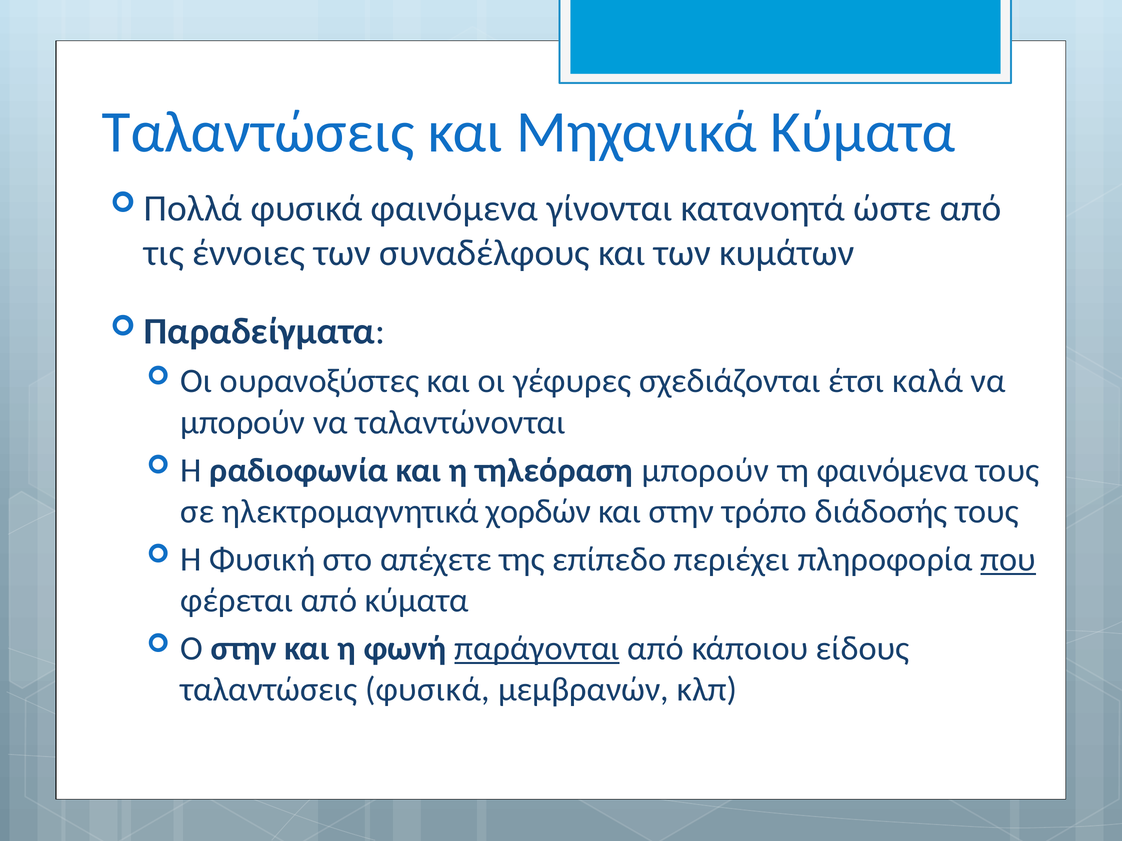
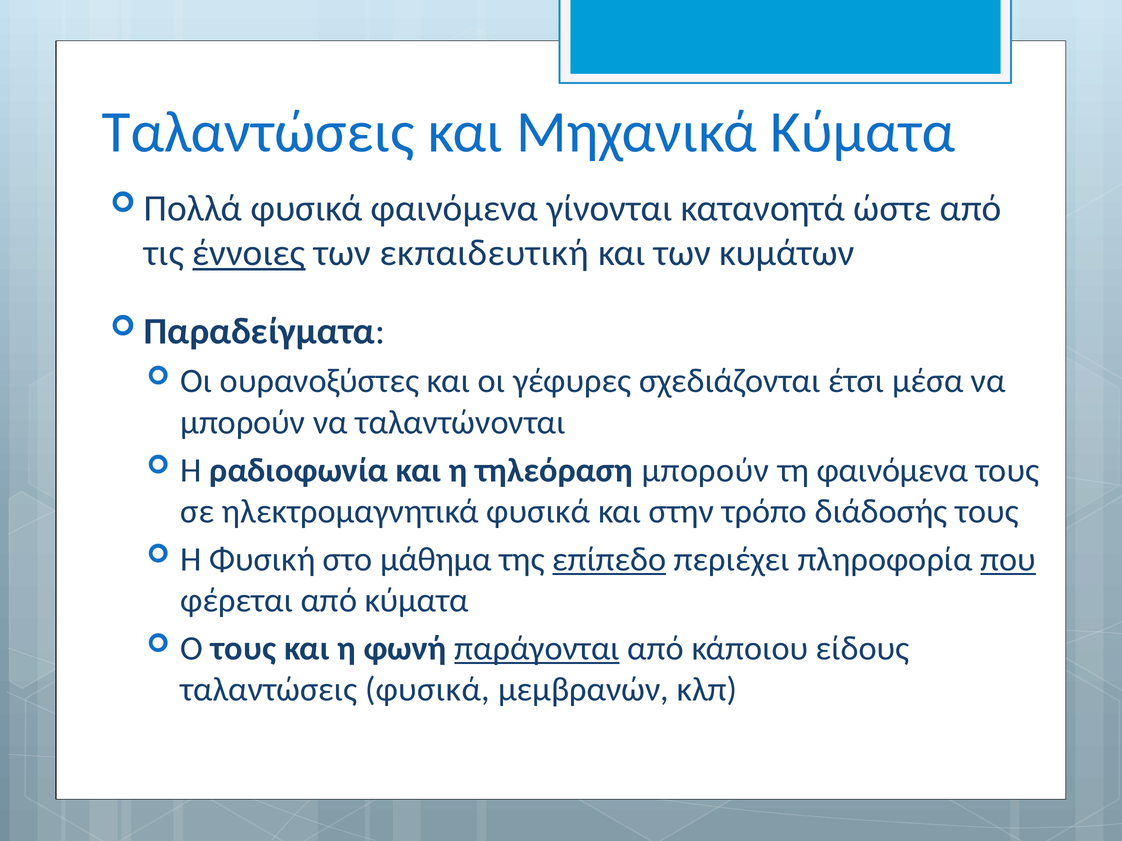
έννοιες underline: none -> present (249, 253)
συναδέλφους: συναδέλφους -> εκπαιδευτική (484, 253)
καλά: καλά -> μέσα (928, 381)
ηλεκτρομαγνητικά χορδών: χορδών -> φυσικά (538, 512)
απέχετε: απέχετε -> μάθημα (436, 560)
επίπεδο underline: none -> present (609, 560)
Ο στην: στην -> τους (243, 649)
